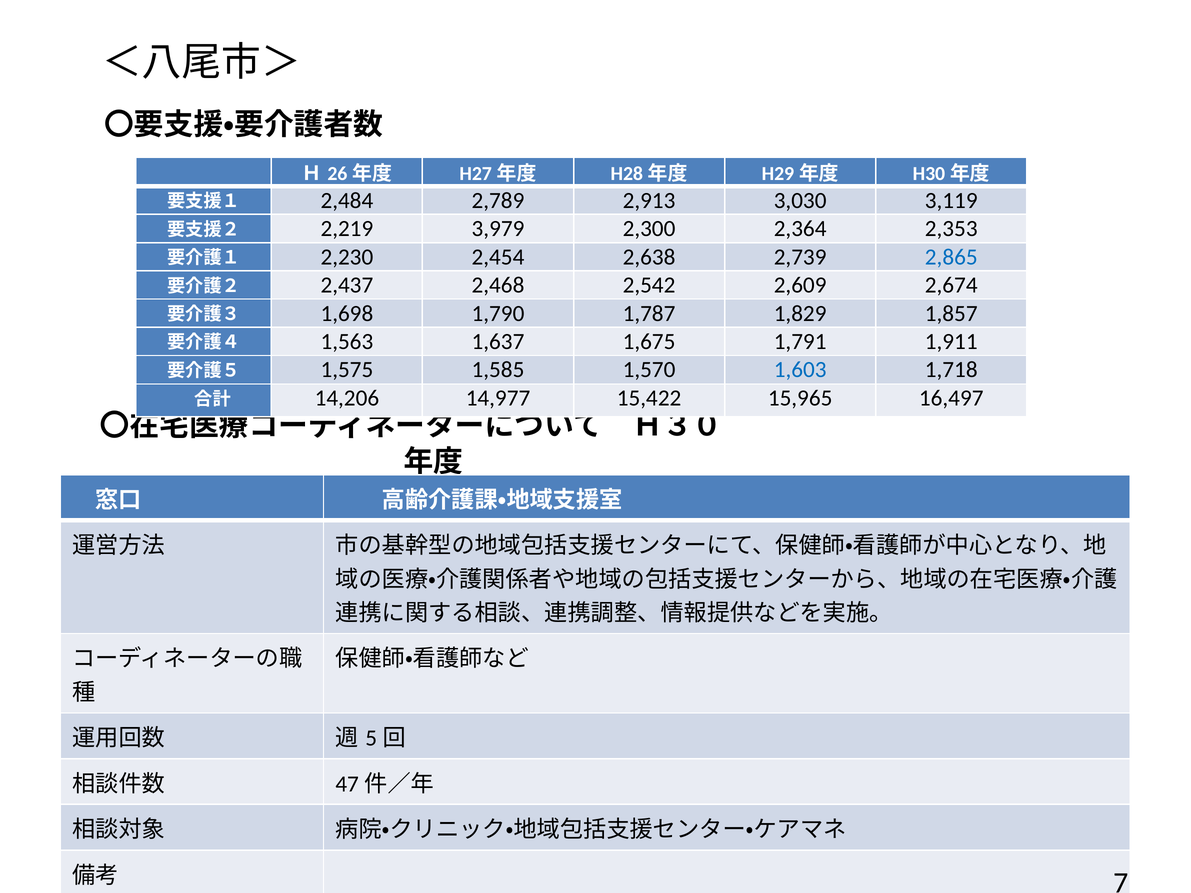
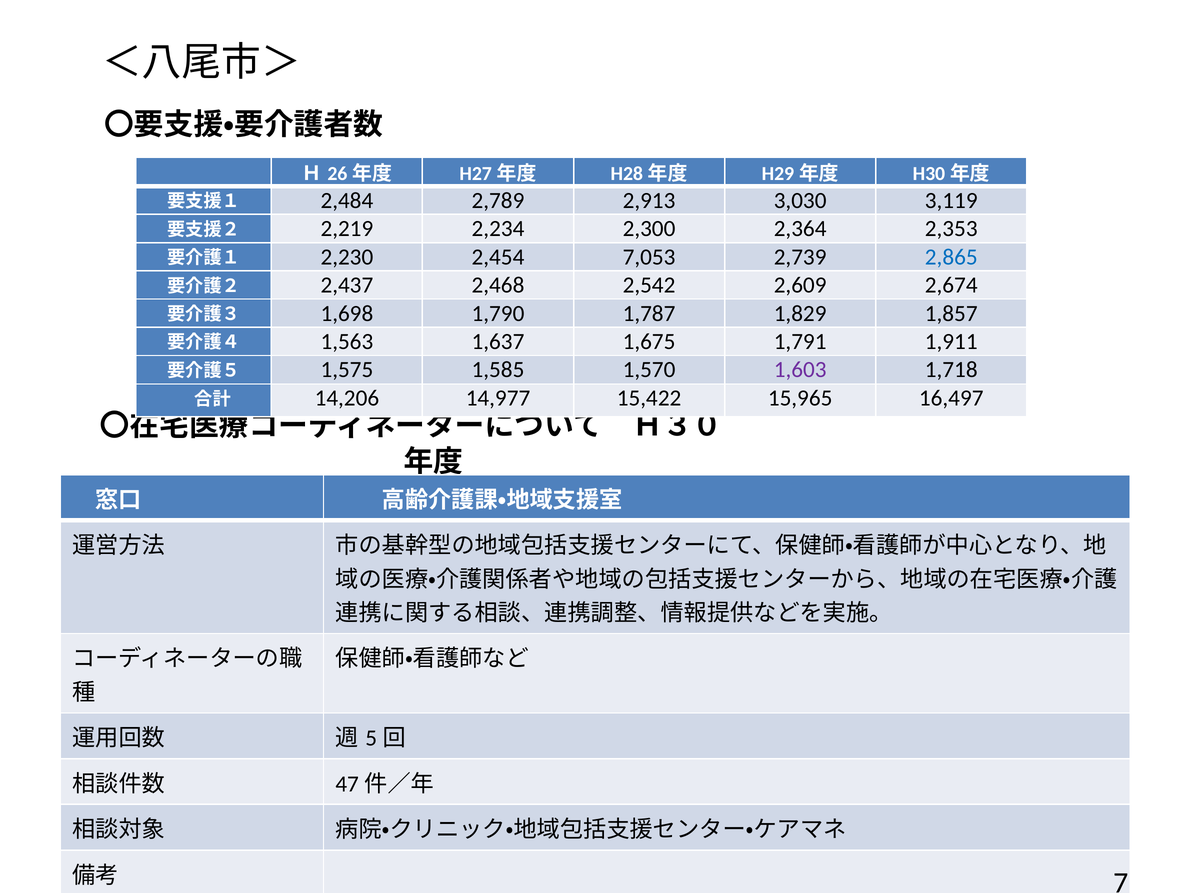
3,979: 3,979 -> 2,234 (498, 229)
2,638: 2,638 -> 7,053 (649, 257)
1,603 colour: blue -> purple (800, 370)
